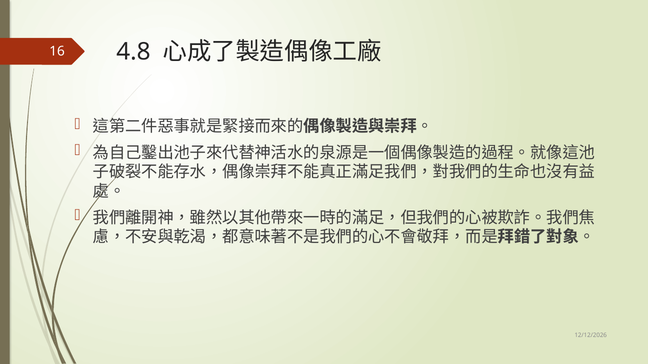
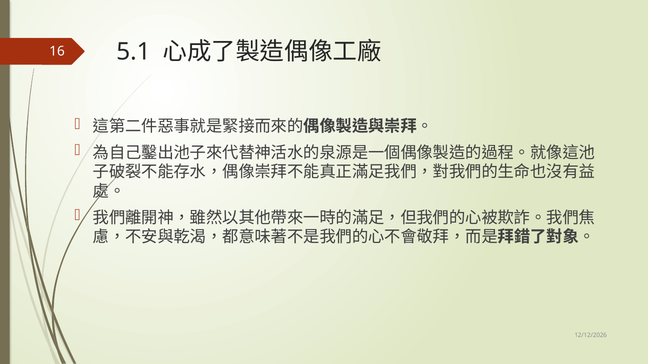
4.8: 4.8 -> 5.1 (133, 52)
